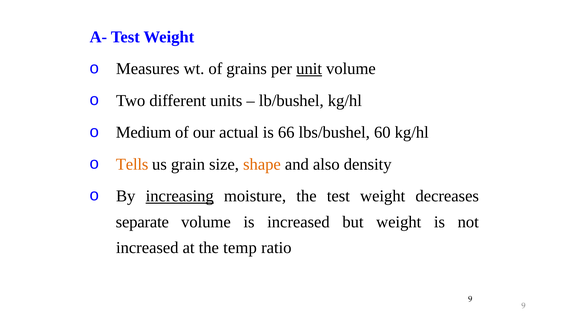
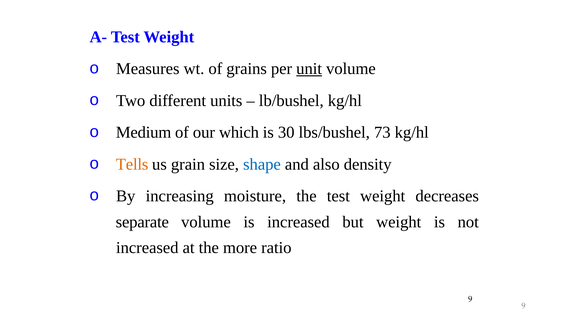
actual: actual -> which (239, 132)
66: 66 -> 30 (286, 132)
60: 60 -> 73 (382, 132)
shape colour: orange -> blue (262, 164)
increasing underline: present -> none (180, 196)
temp: temp -> more (240, 248)
